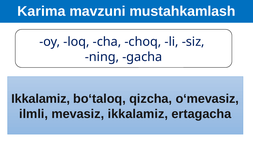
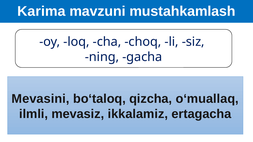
Ikkalamiz: Ikkalamiz -> Mevasini (41, 99)
o‘mevasiz: o‘mevasiz -> o‘muallaq (207, 99)
